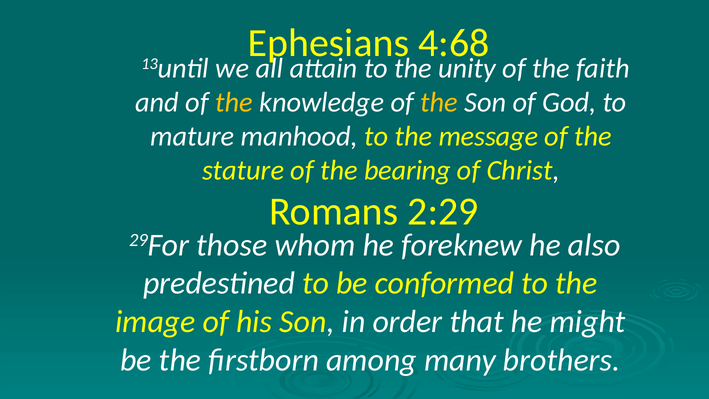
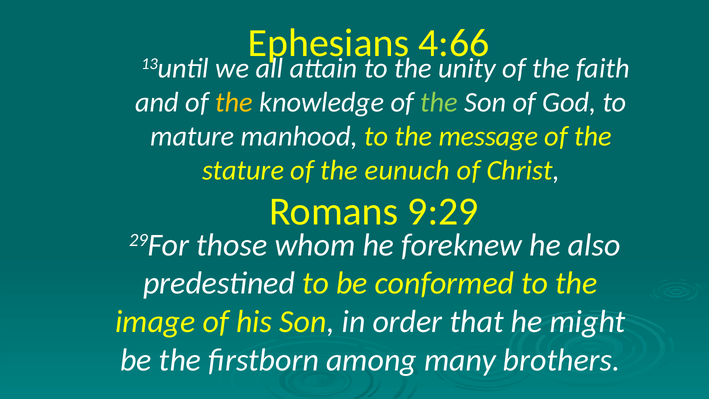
4:68: 4:68 -> 4:66 (454, 43)
the colour: yellow -> light green (439, 102)
bearing: bearing -> eunuch (407, 170)
2:29: 2:29 -> 9:29 (443, 212)
